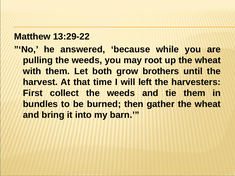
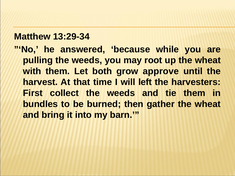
13:29-22: 13:29-22 -> 13:29-34 (71, 37)
brothers: brothers -> approve (161, 71)
